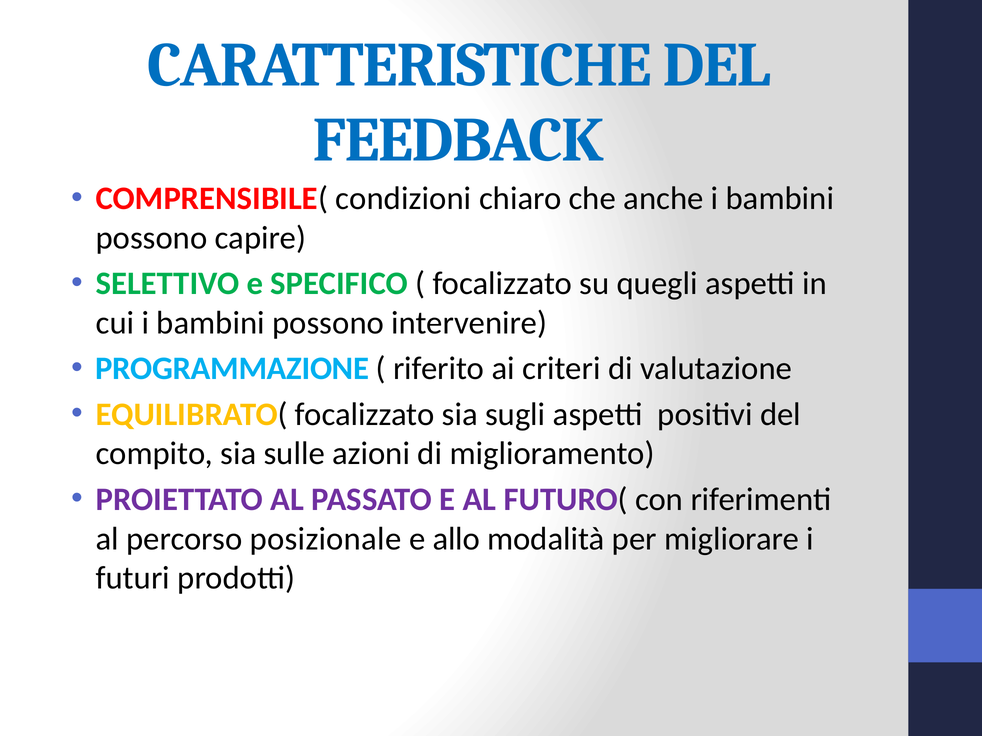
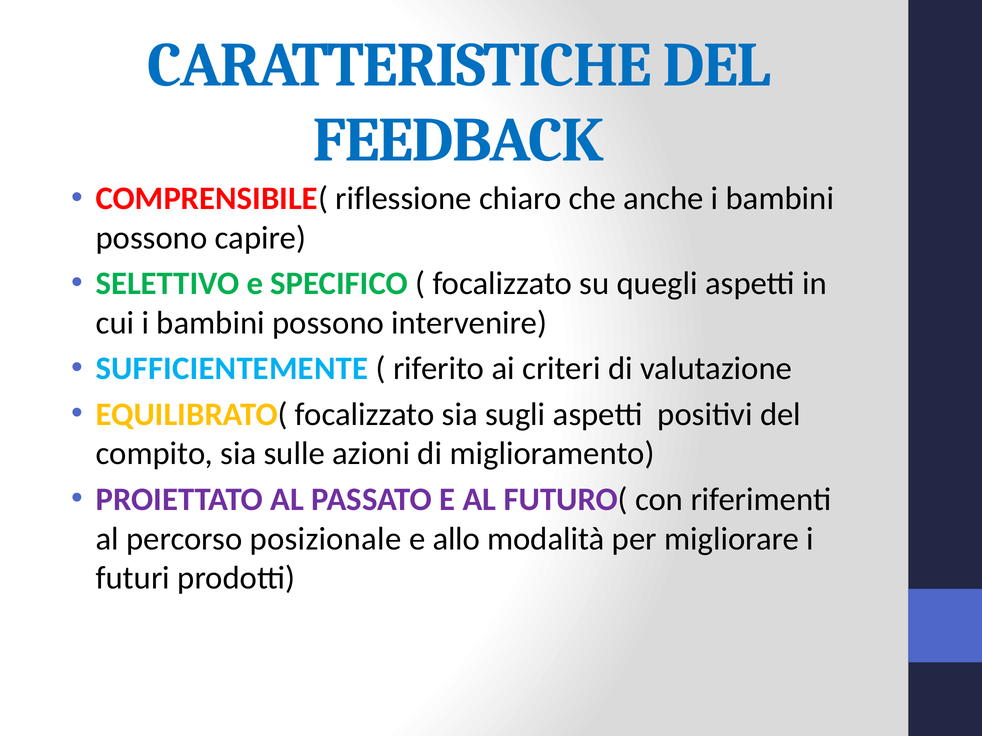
condizioni: condizioni -> riflessione (403, 199)
PROGRAMMAZIONE: PROGRAMMAZIONE -> SUFFICIENTEMENTE (232, 369)
